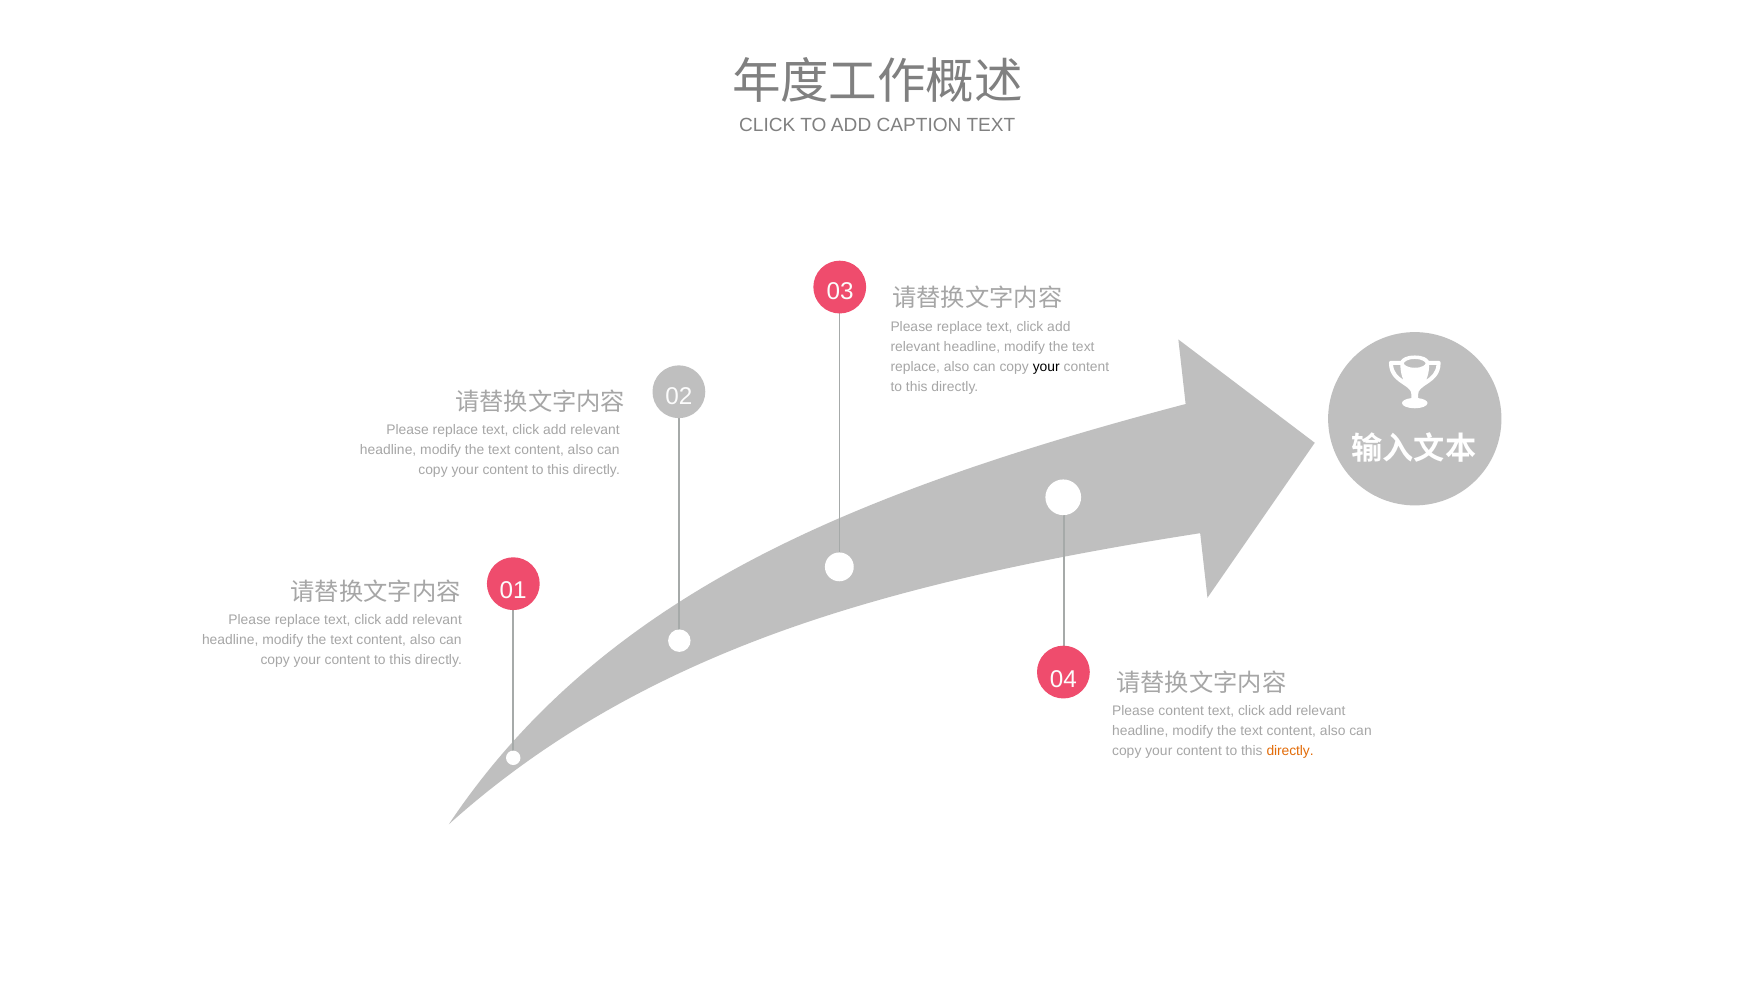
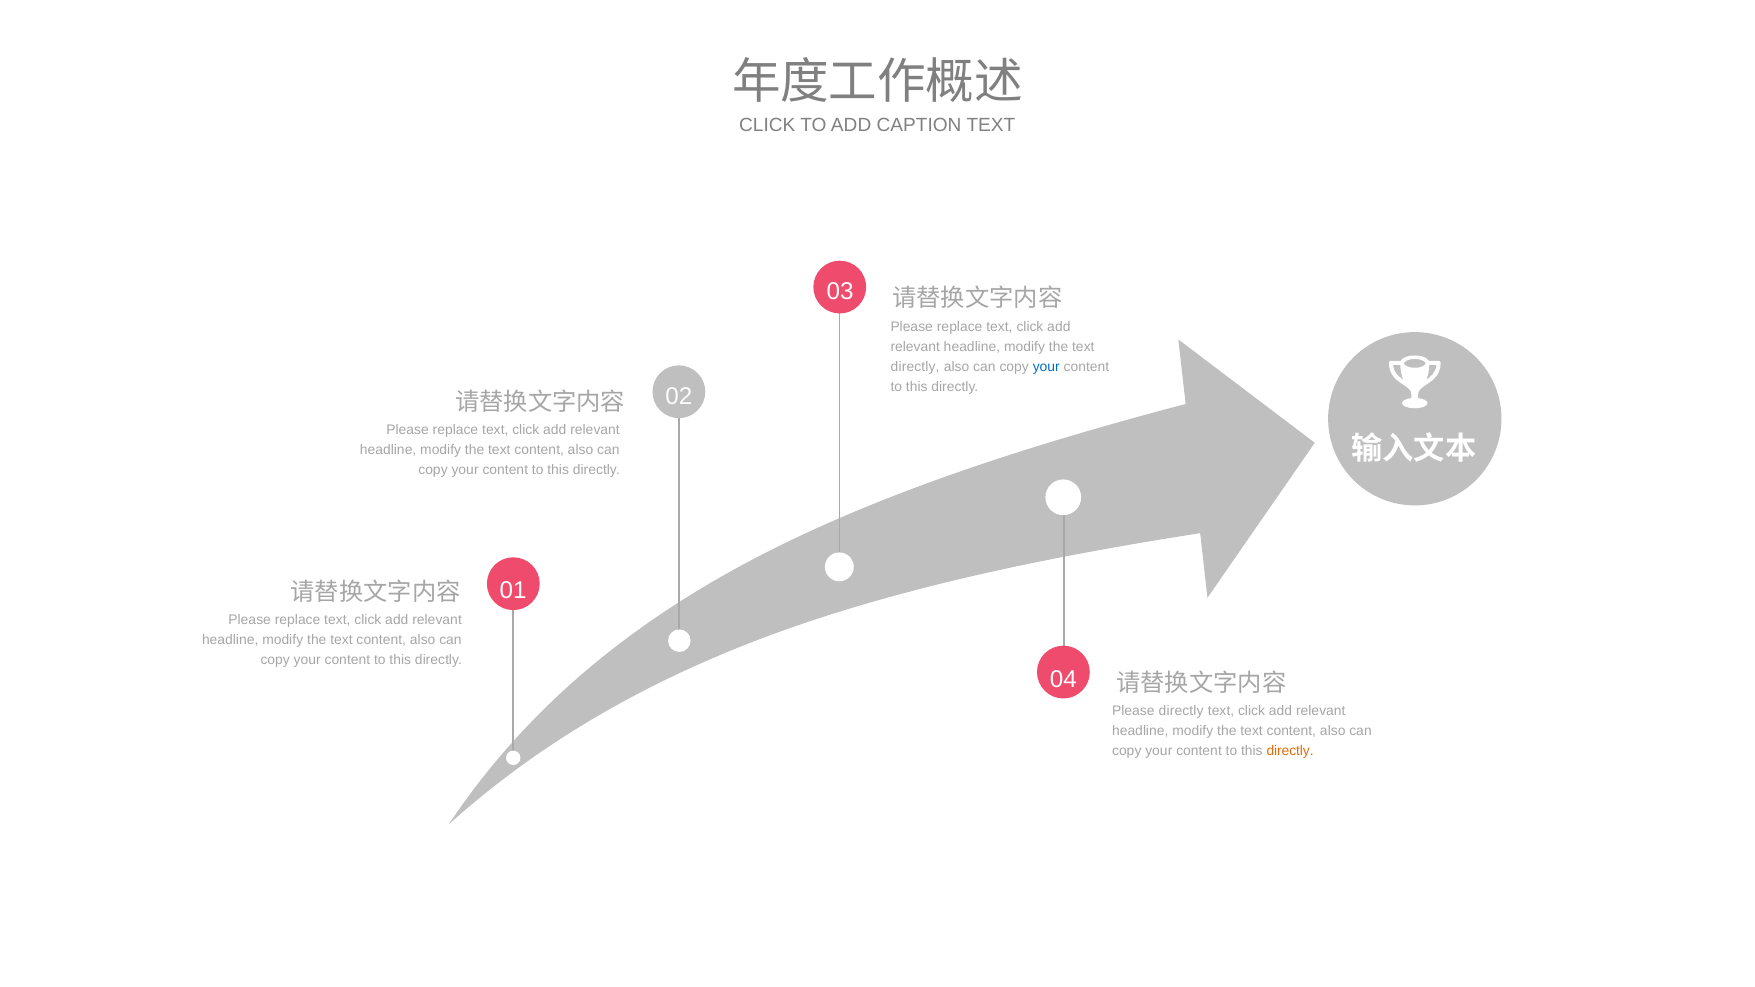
replace: replace -> directly (915, 367)
your colour: black -> blue (1046, 367)
Please content: content -> directly (1181, 711)
